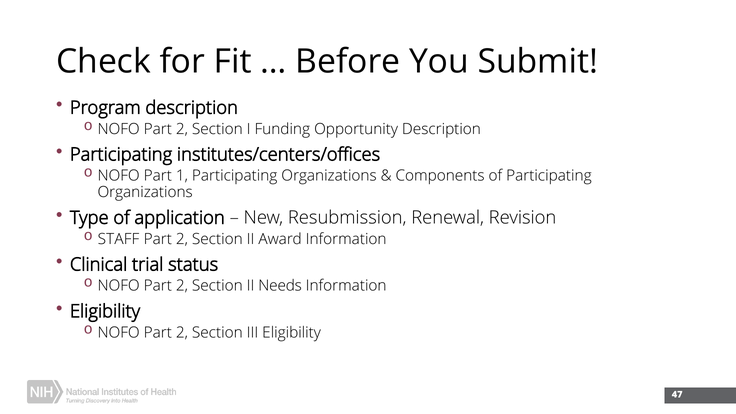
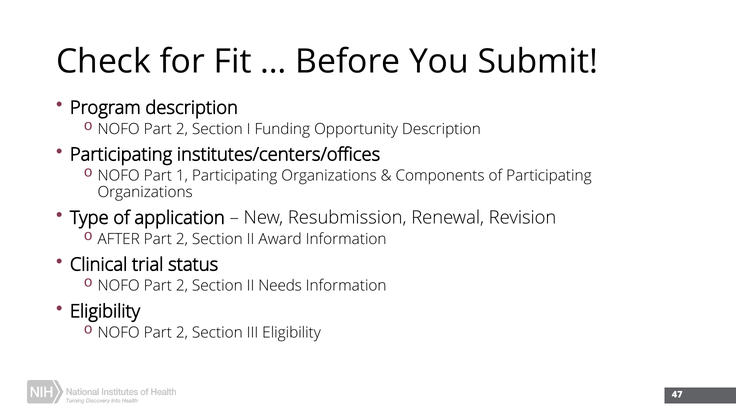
STAFF: STAFF -> AFTER (119, 239)
